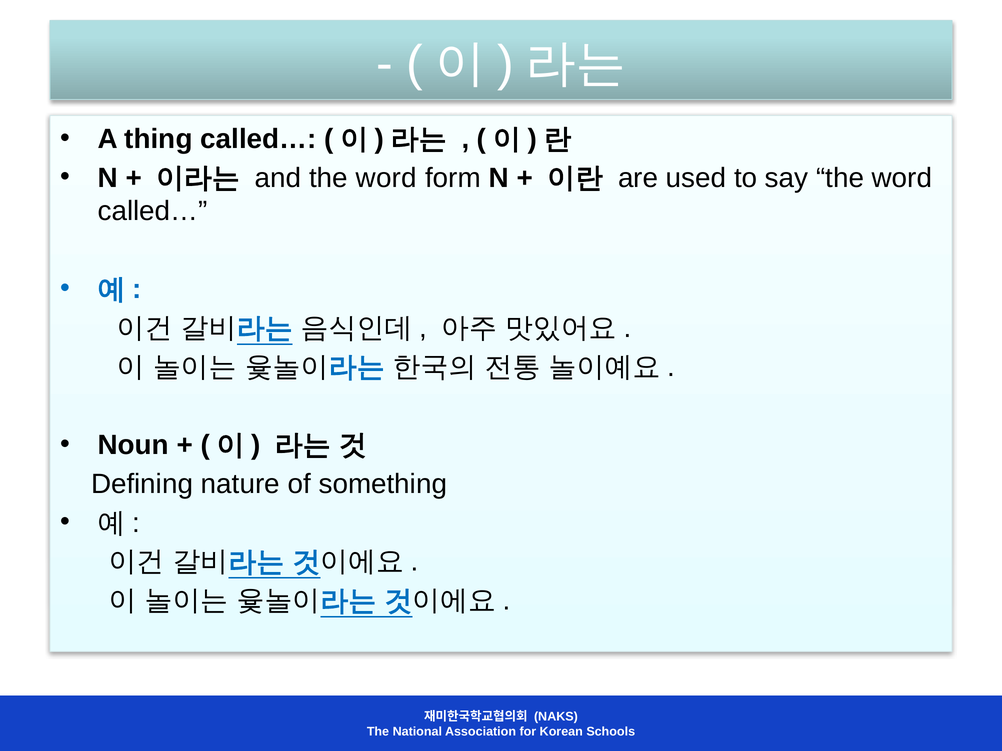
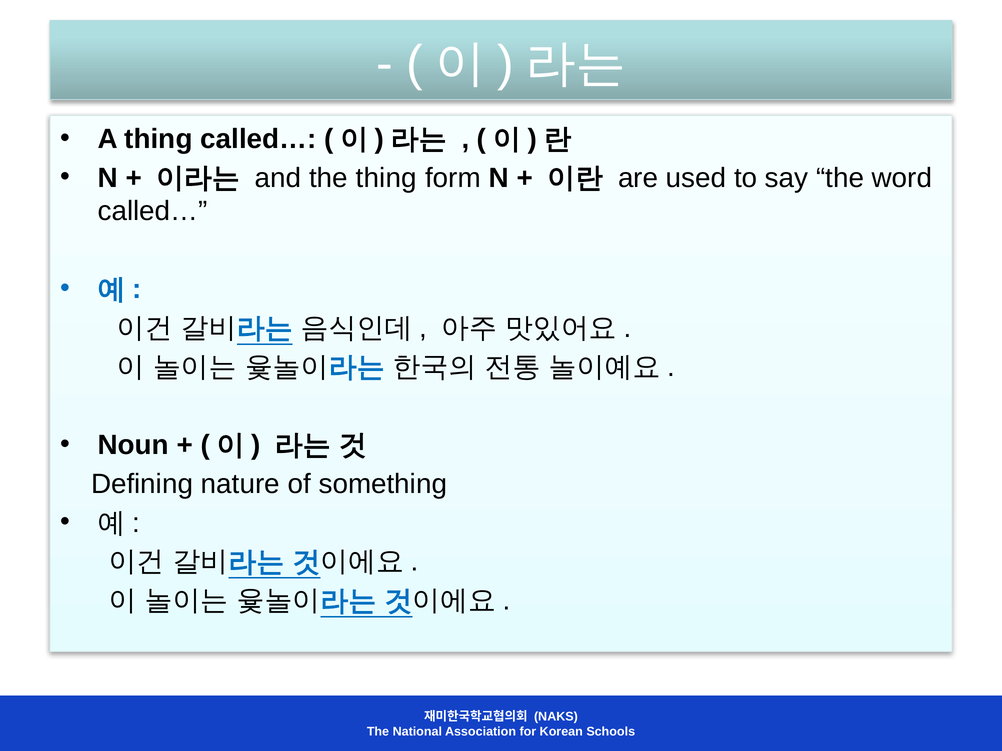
and the word: word -> thing (386, 178)
